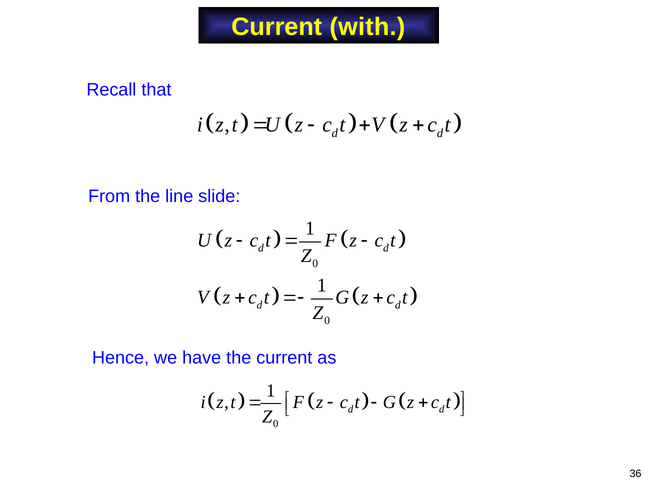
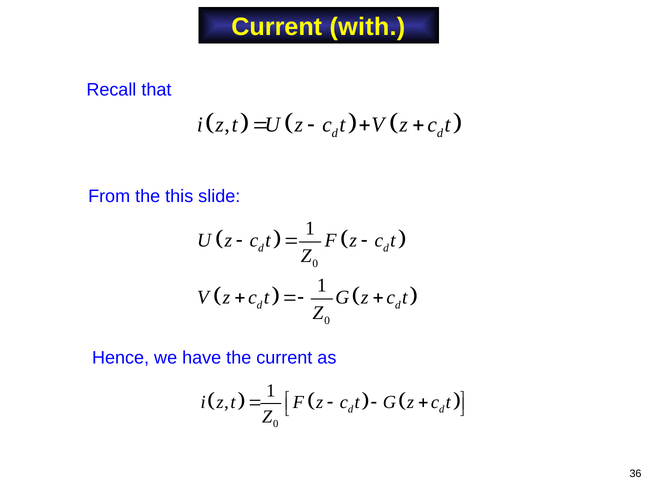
line: line -> this (179, 196)
